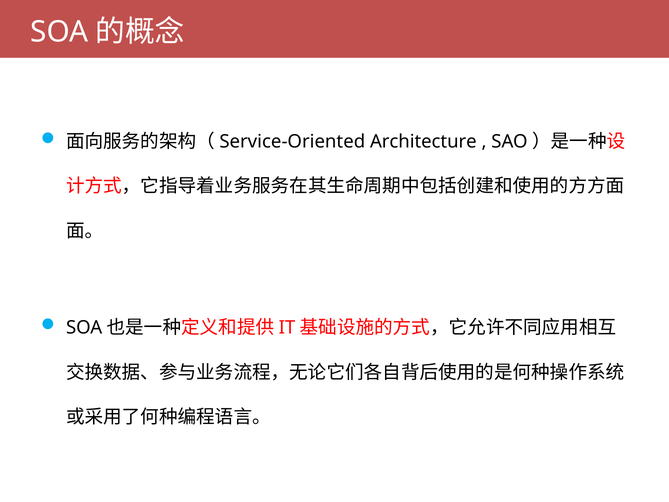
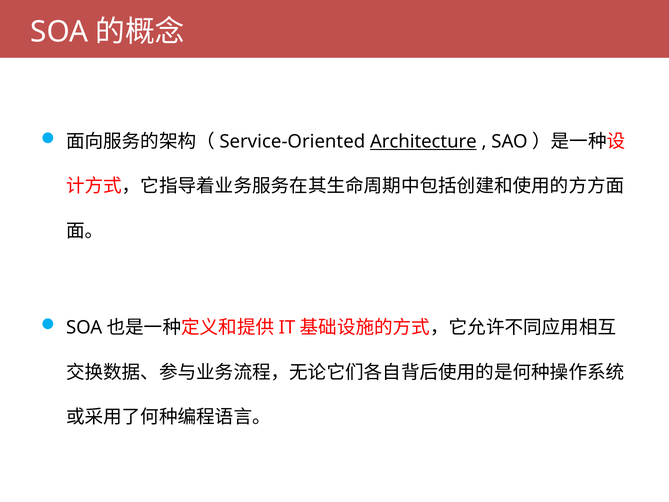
Architecture underline: none -> present (423, 142)
